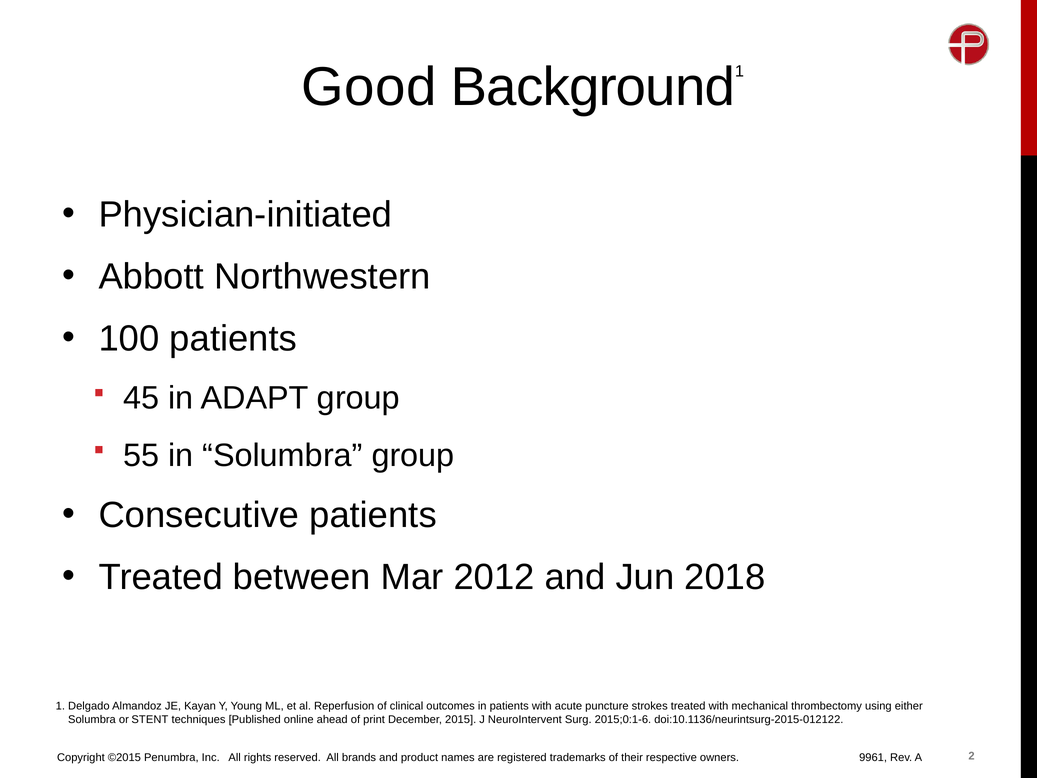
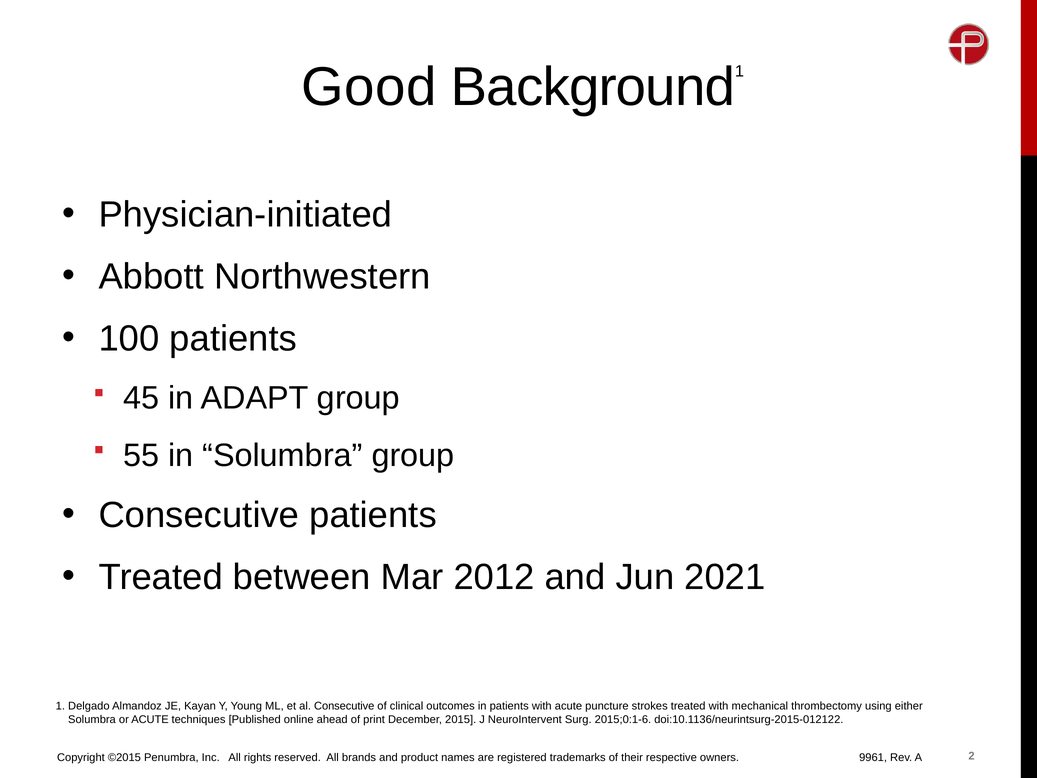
2018: 2018 -> 2021 (725, 577)
al Reperfusion: Reperfusion -> Consecutive (344, 706)
or STENT: STENT -> ACUTE (150, 719)
